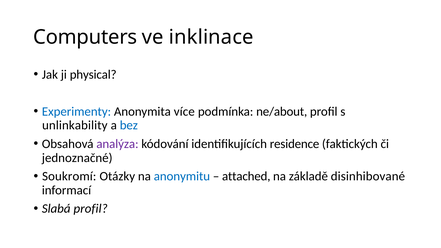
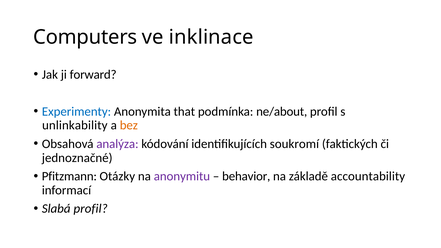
physical: physical -> forward (93, 75)
více: více -> that (184, 112)
bez colour: blue -> orange (129, 125)
residence: residence -> soukromí (294, 144)
Soukromí: Soukromí -> Pfitzmann (69, 176)
anonymitu colour: blue -> purple (182, 176)
attached: attached -> behavior (246, 176)
disinhibované: disinhibované -> accountability (368, 176)
